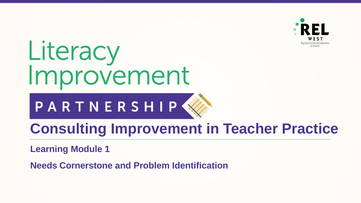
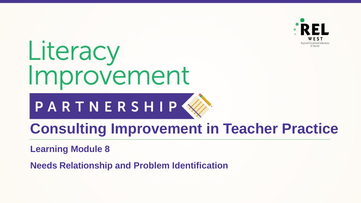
1: 1 -> 8 (107, 149)
Cornerstone: Cornerstone -> Relationship (86, 166)
